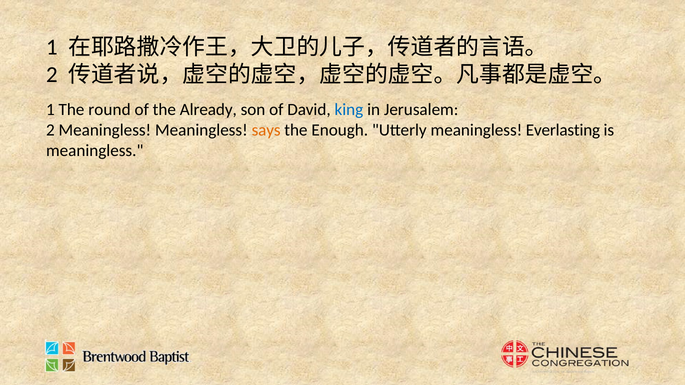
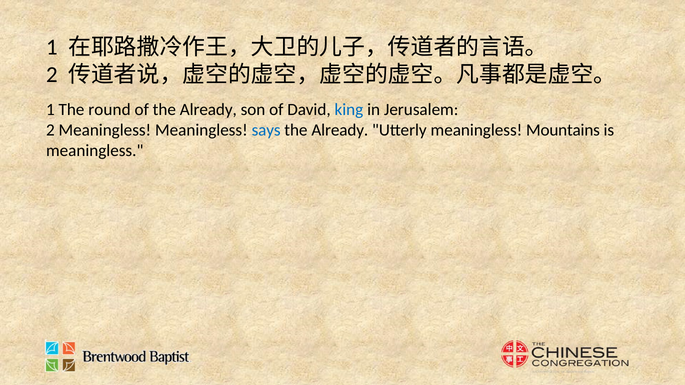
says colour: orange -> blue (266, 130)
Enough: Enough -> Already (340, 130)
Everlasting: Everlasting -> Mountains (563, 130)
